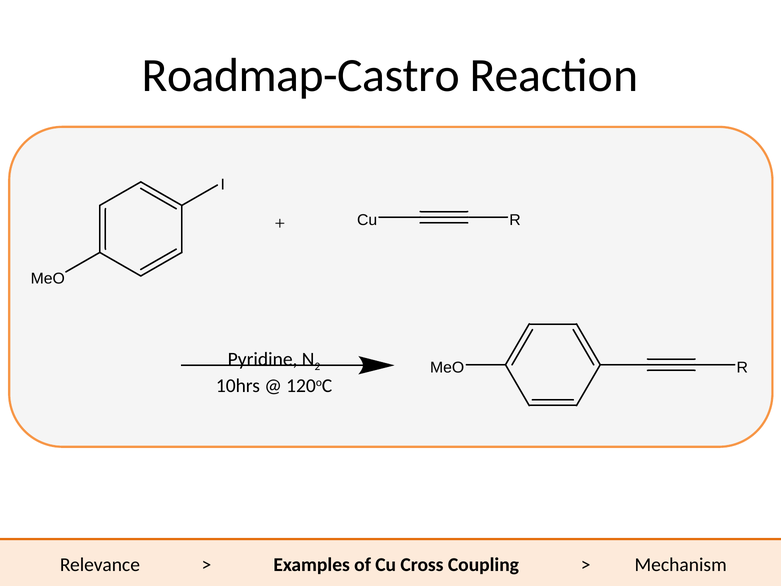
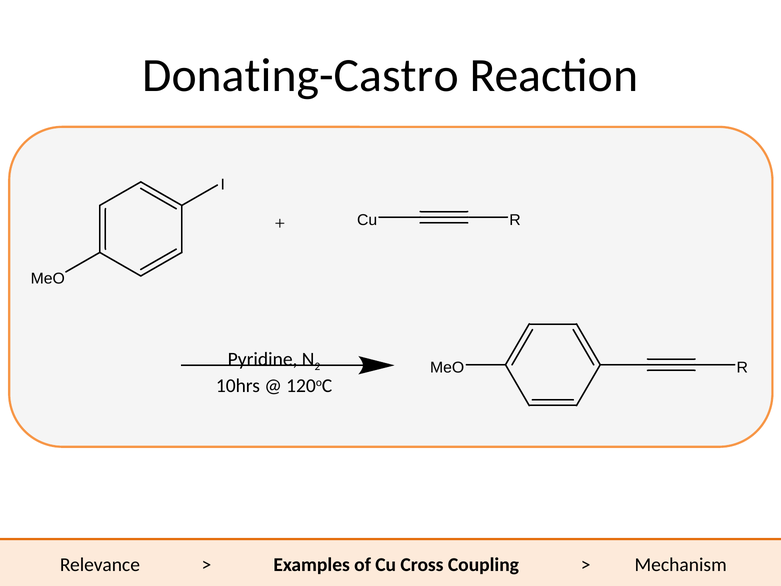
Roadmap-Castro: Roadmap-Castro -> Donating-Castro (300, 76)
